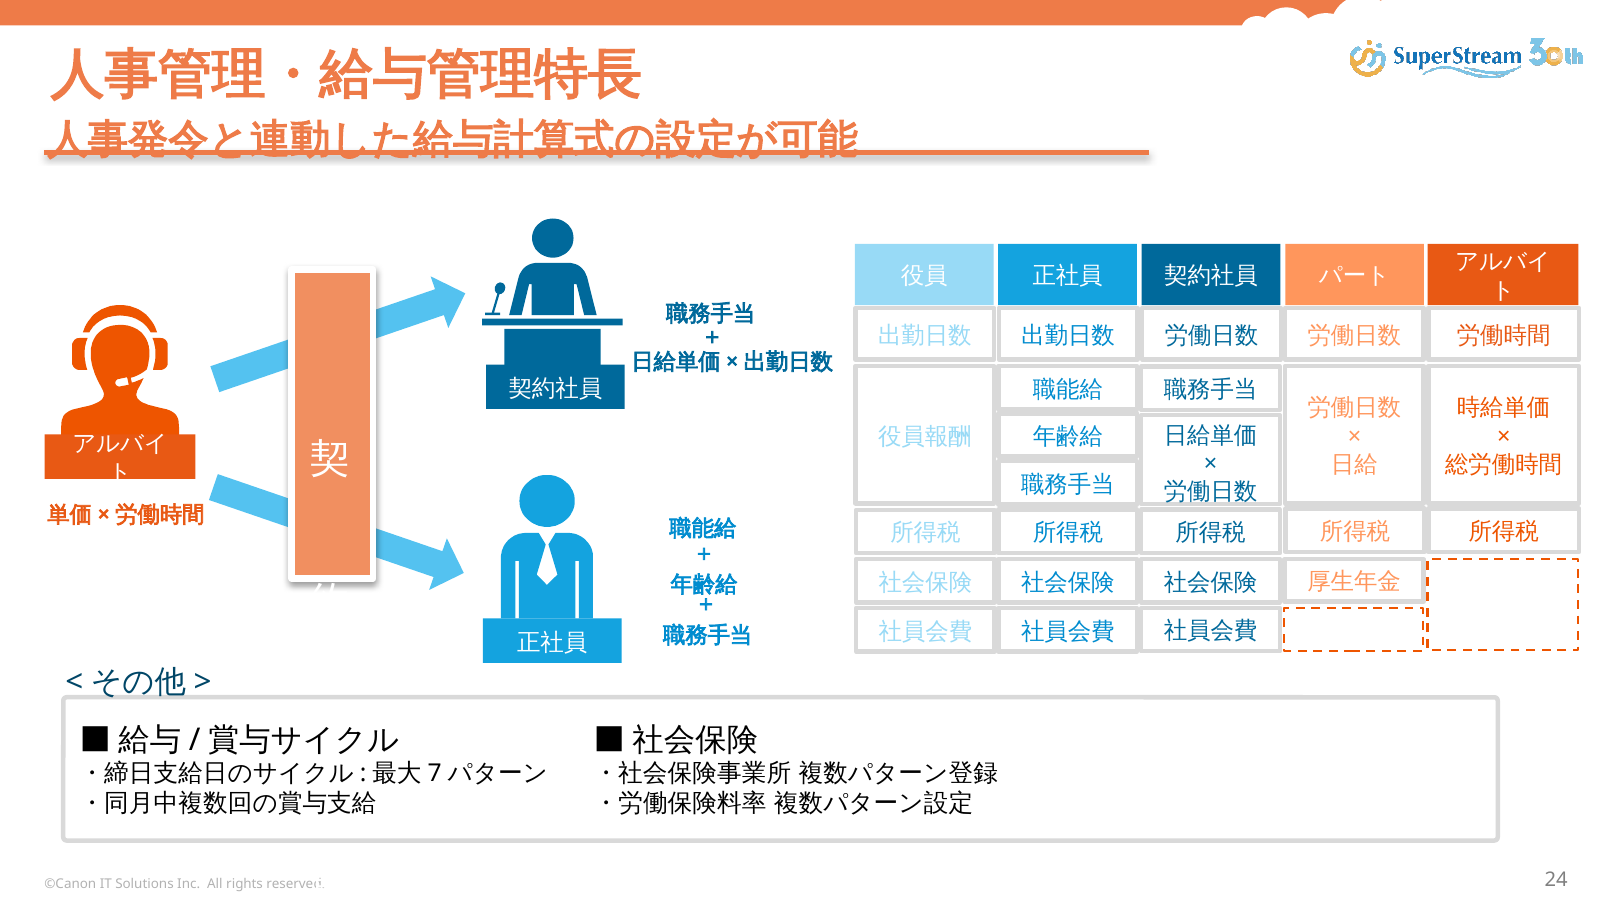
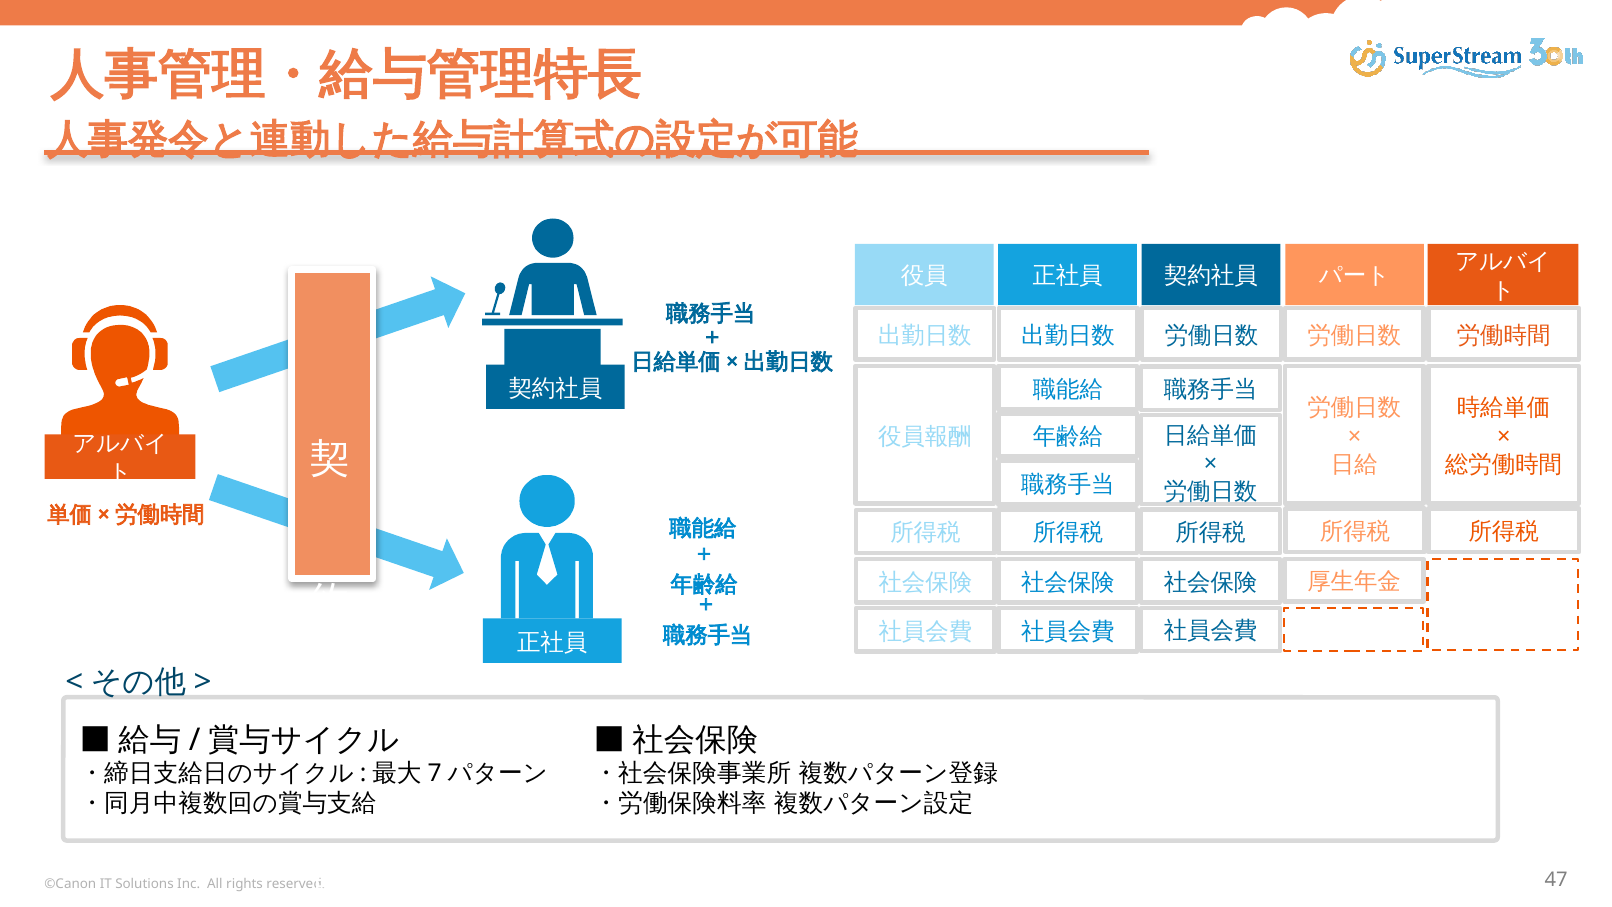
24: 24 -> 47 (1556, 879)
